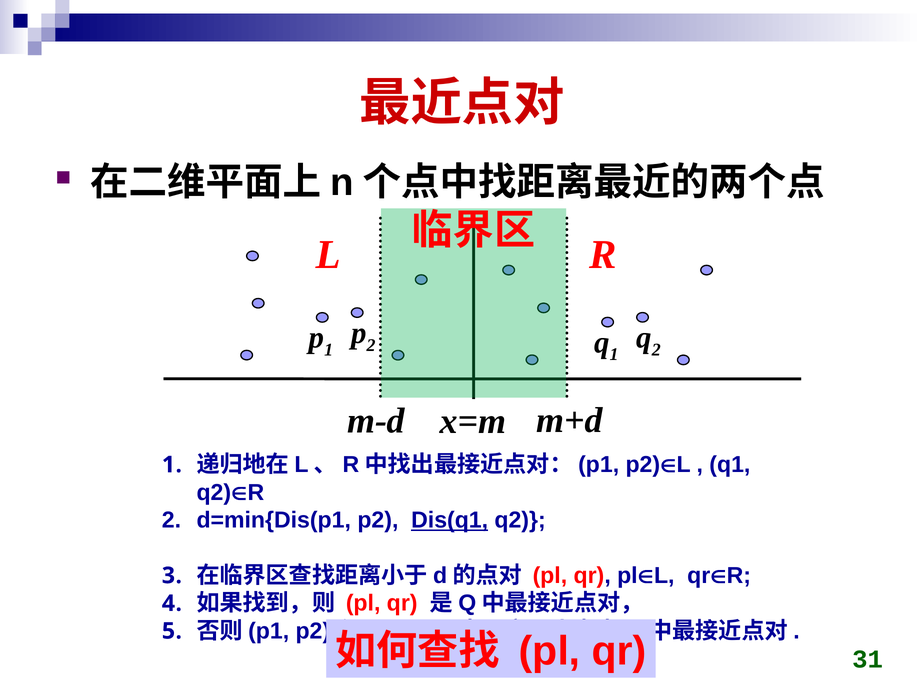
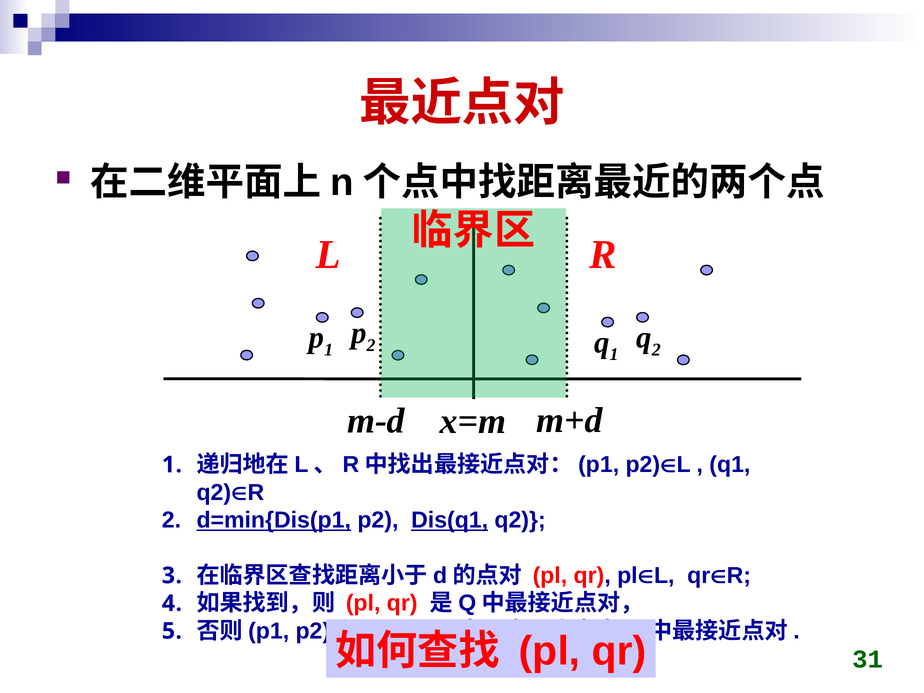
d=min{Dis(p1 underline: none -> present (274, 520)
